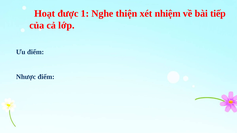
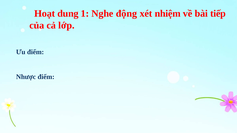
được: được -> dung (68, 14)
thiện: thiện -> động (126, 14)
